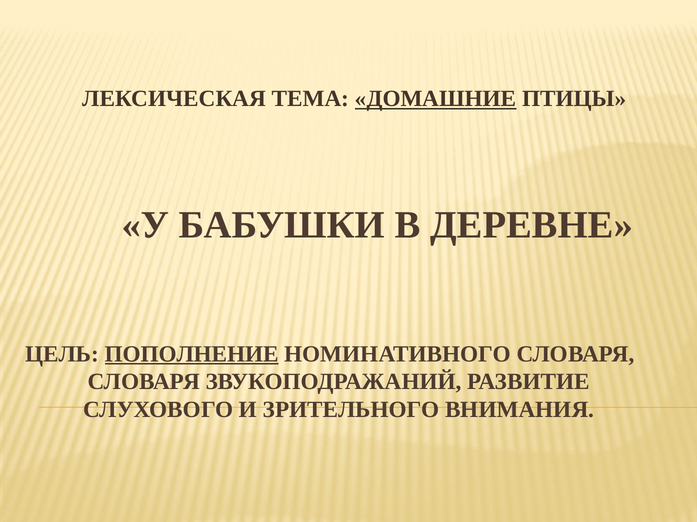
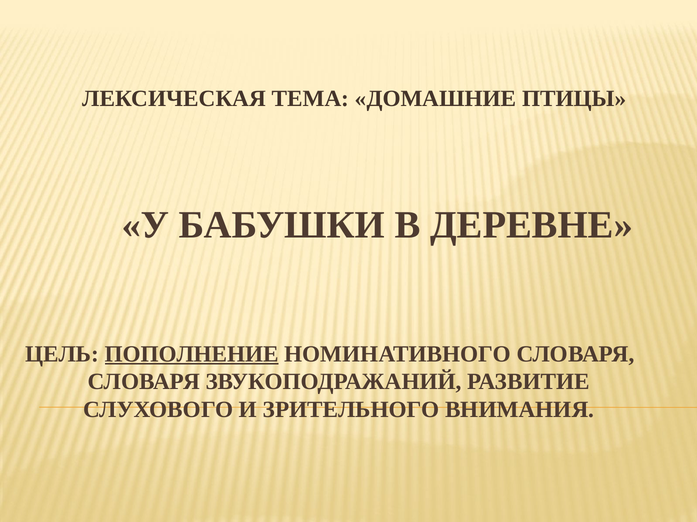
ДОМАШНИЕ underline: present -> none (436, 99)
